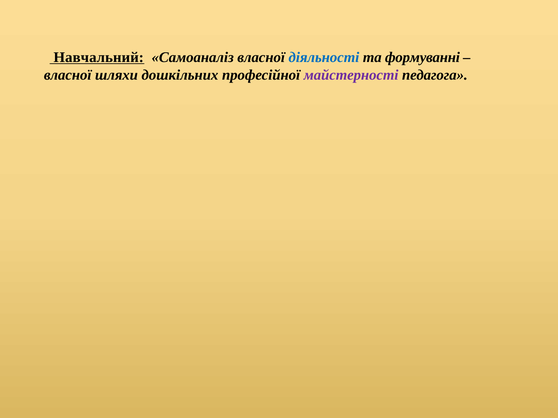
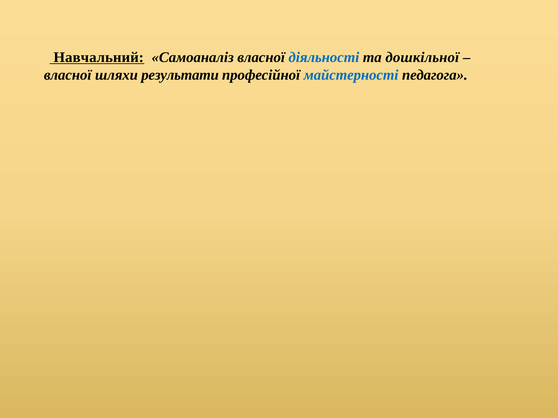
формуванні: формуванні -> дошкільної (422, 57)
дошкільних: дошкільних -> результати (180, 75)
майстерності colour: purple -> blue (351, 75)
